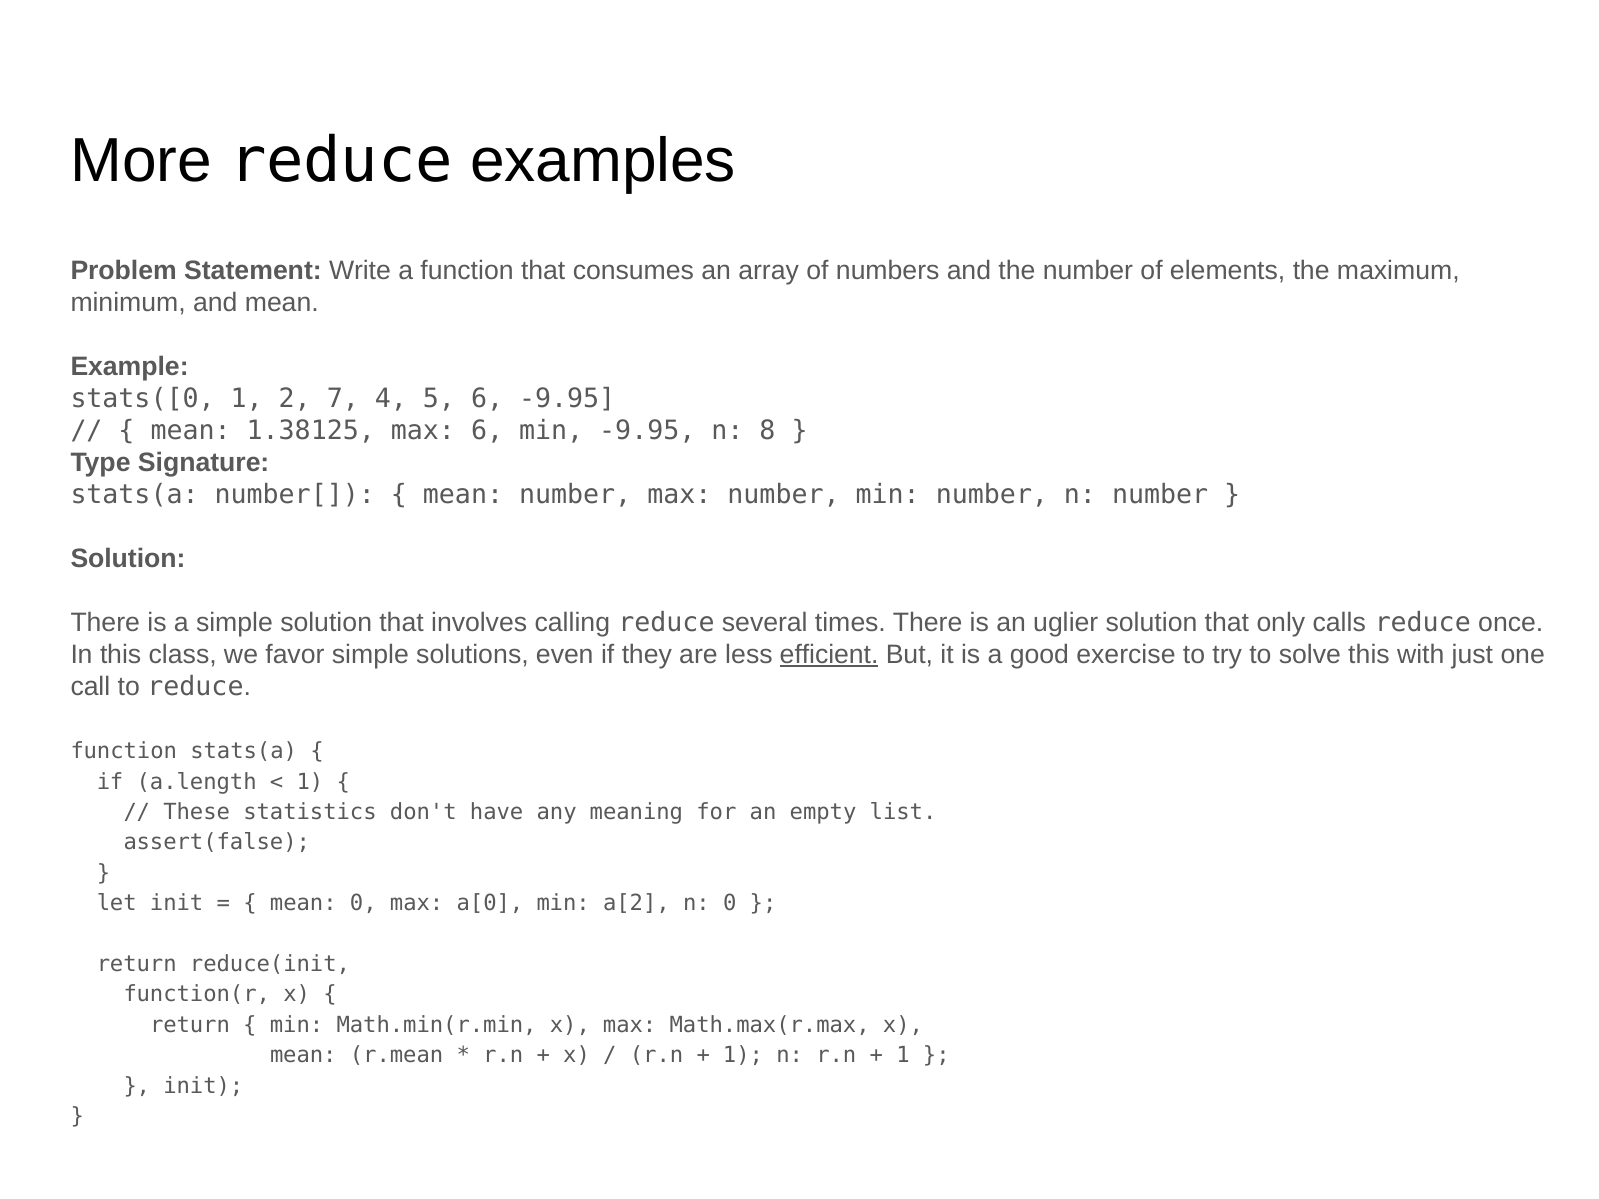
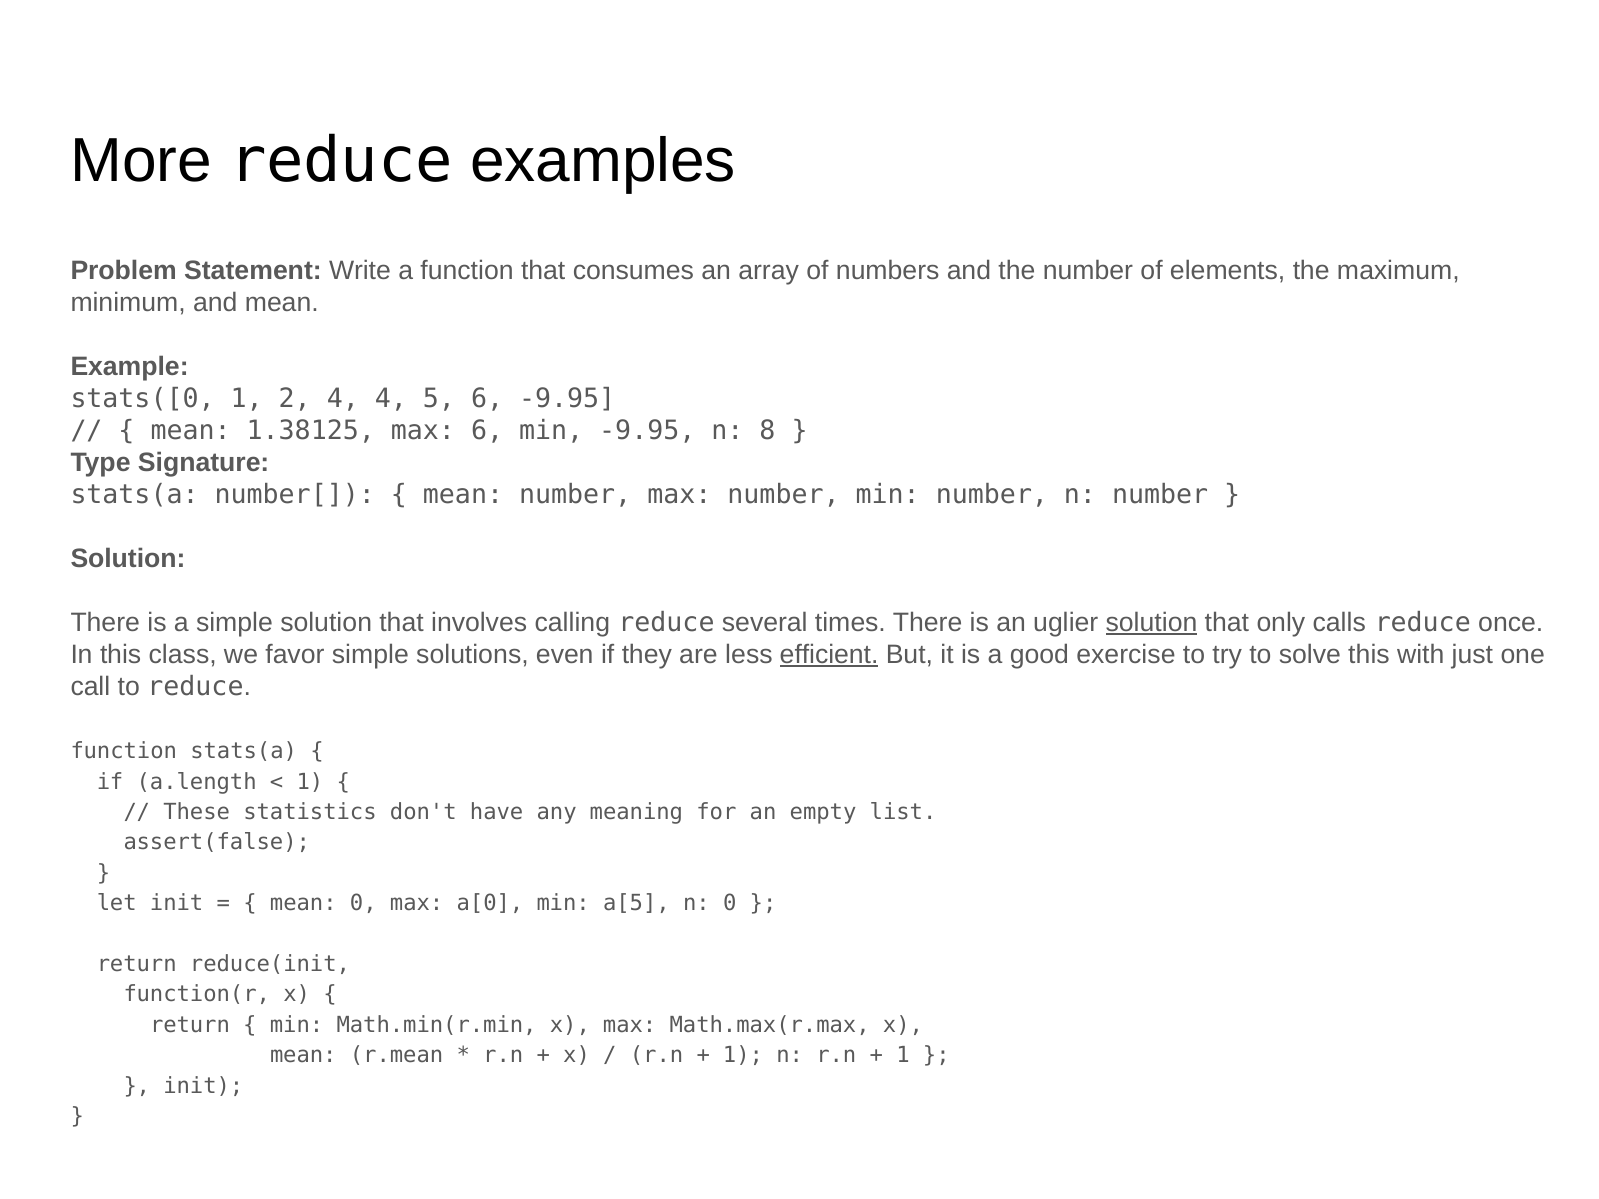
2 7: 7 -> 4 (343, 399)
solution underline: none -> present (1152, 623)
a[2: a[2 -> a[5 (636, 904)
